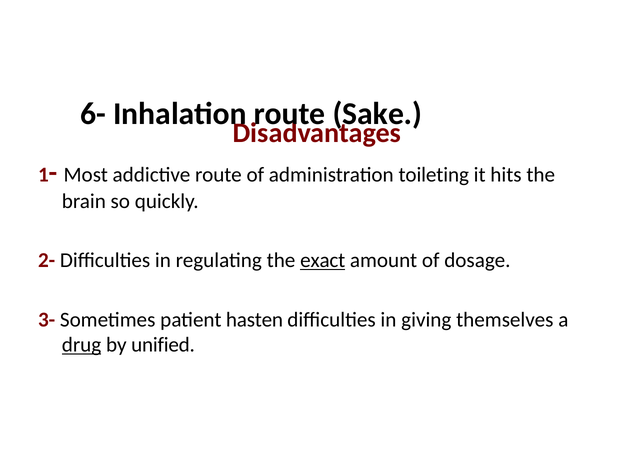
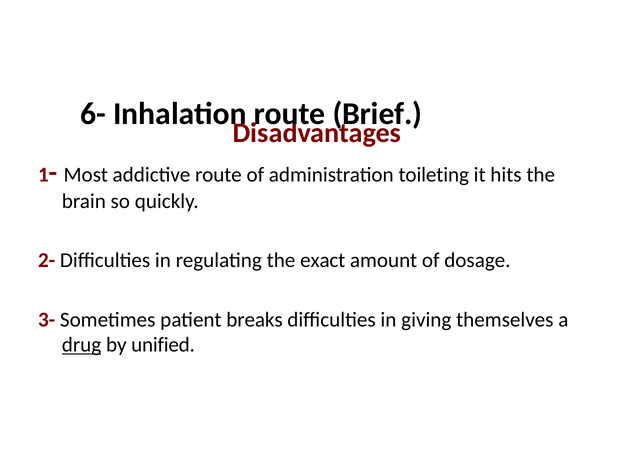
Sake: Sake -> Brief (377, 114)
exact underline: present -> none (323, 261)
hasten: hasten -> breaks (254, 320)
